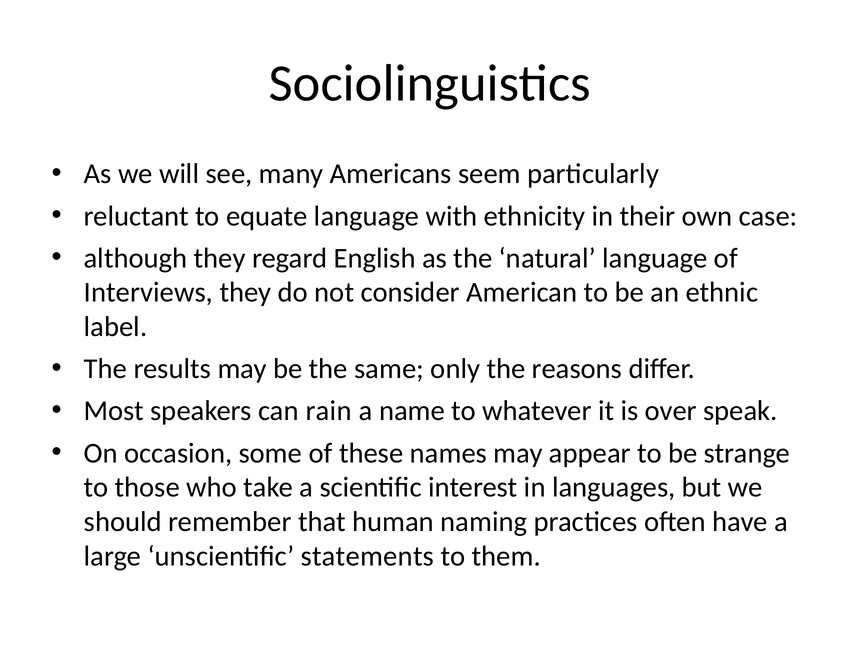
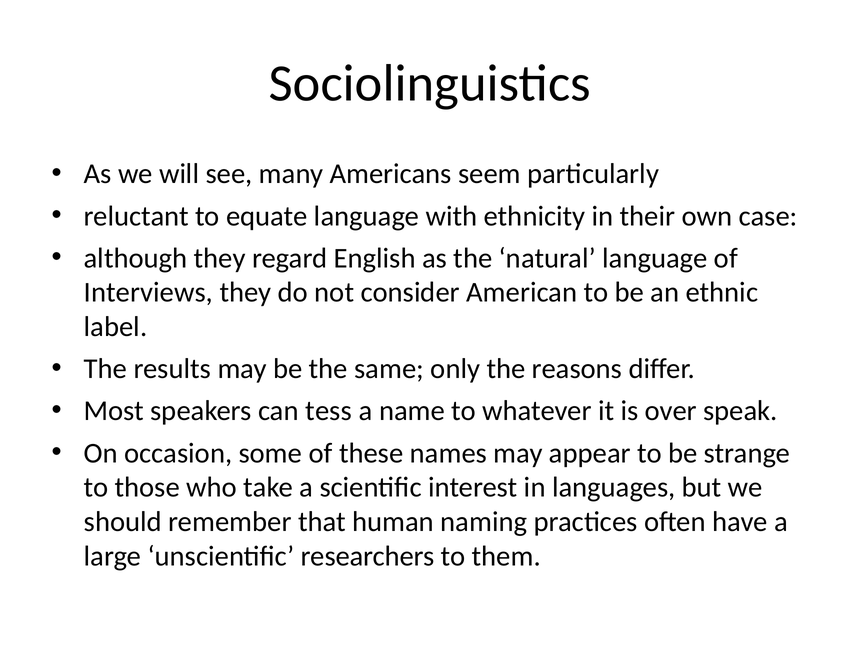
rain: rain -> tess (329, 411)
statements: statements -> researchers (368, 556)
